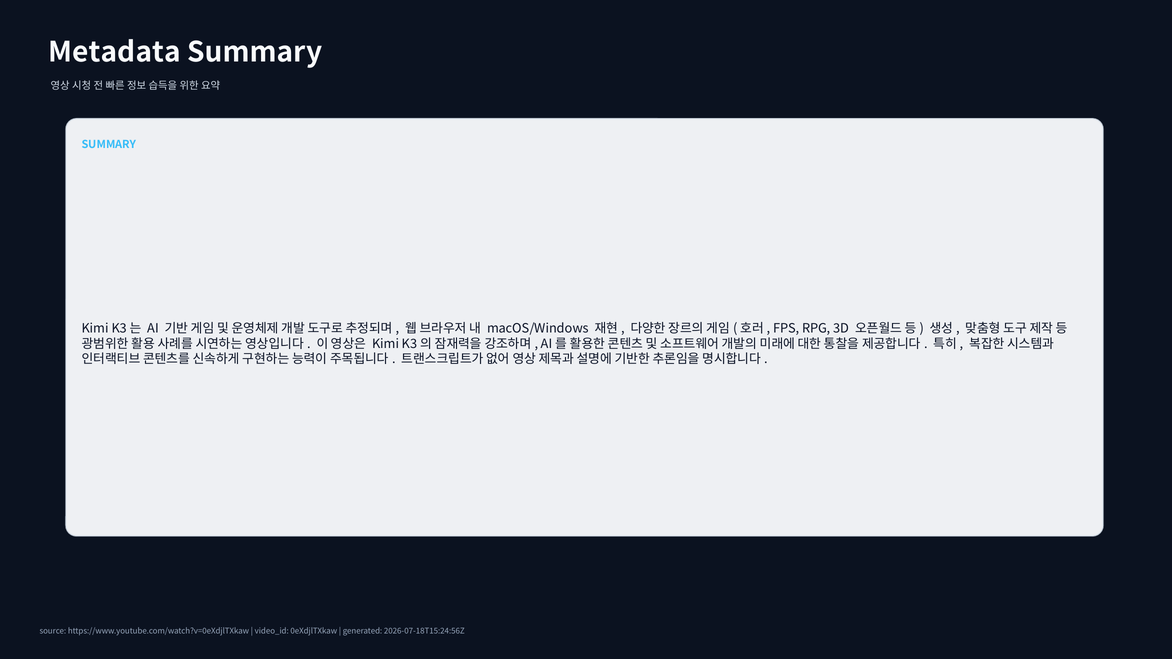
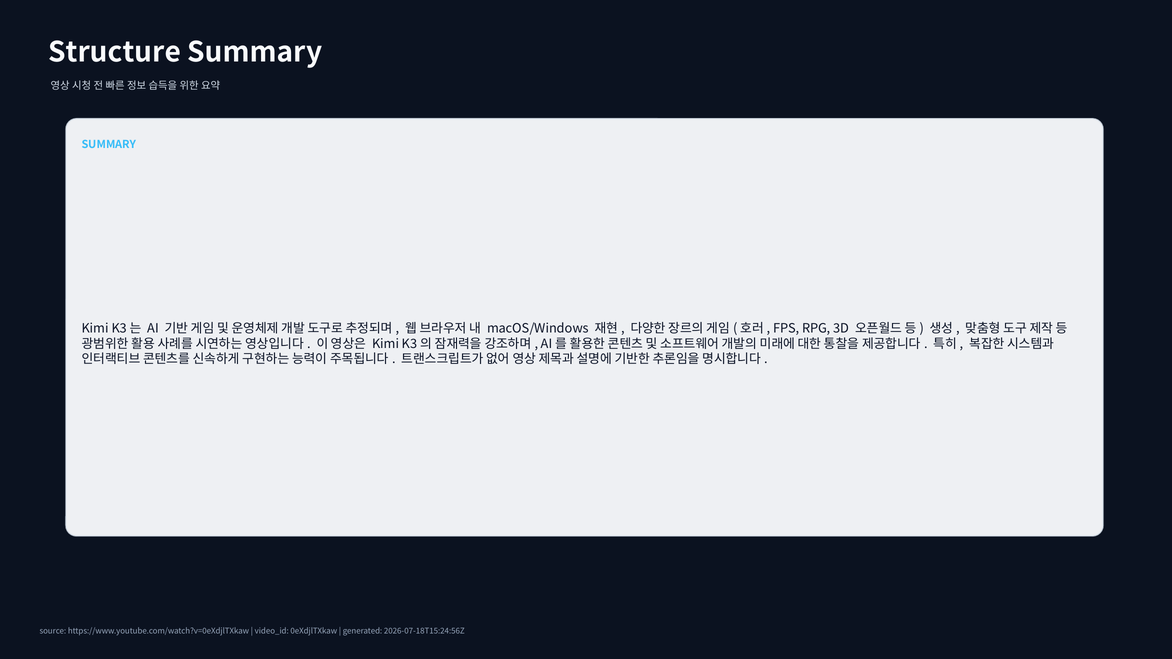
Metadata: Metadata -> Structure (115, 53)
